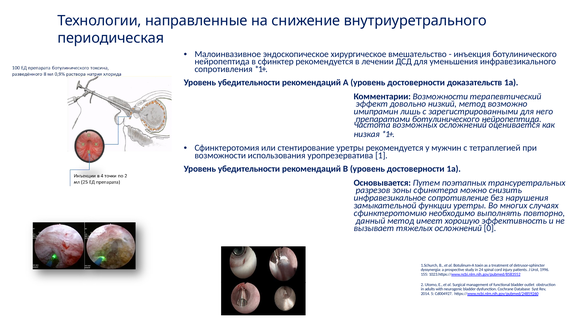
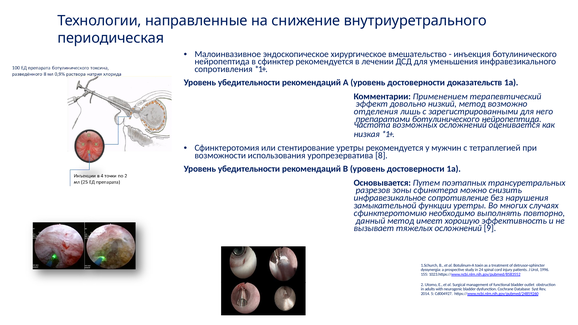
Комментарии Возможности: Возможности -> Применением (440, 96)
имипрамин: имипрамин -> отделения (376, 112)
1: 1 -> 8 (381, 156)
0: 0 -> 9 (490, 228)
